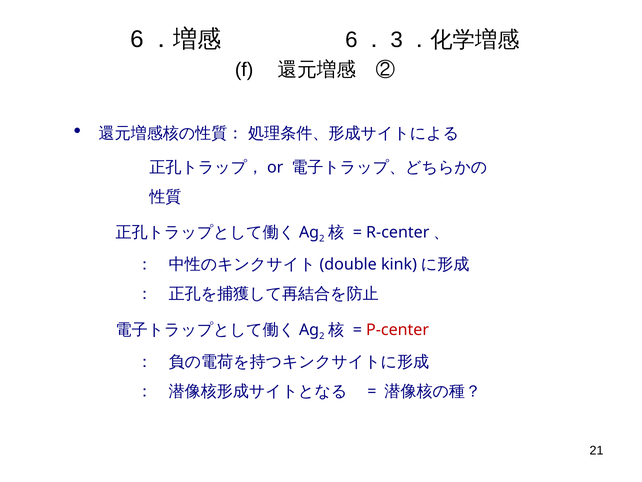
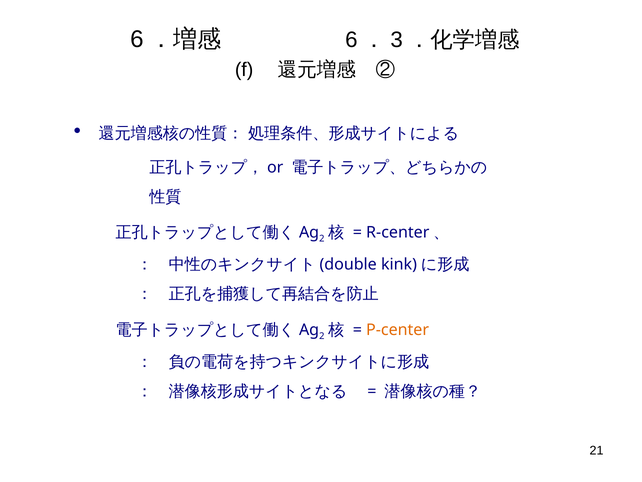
P-center colour: red -> orange (398, 330)
